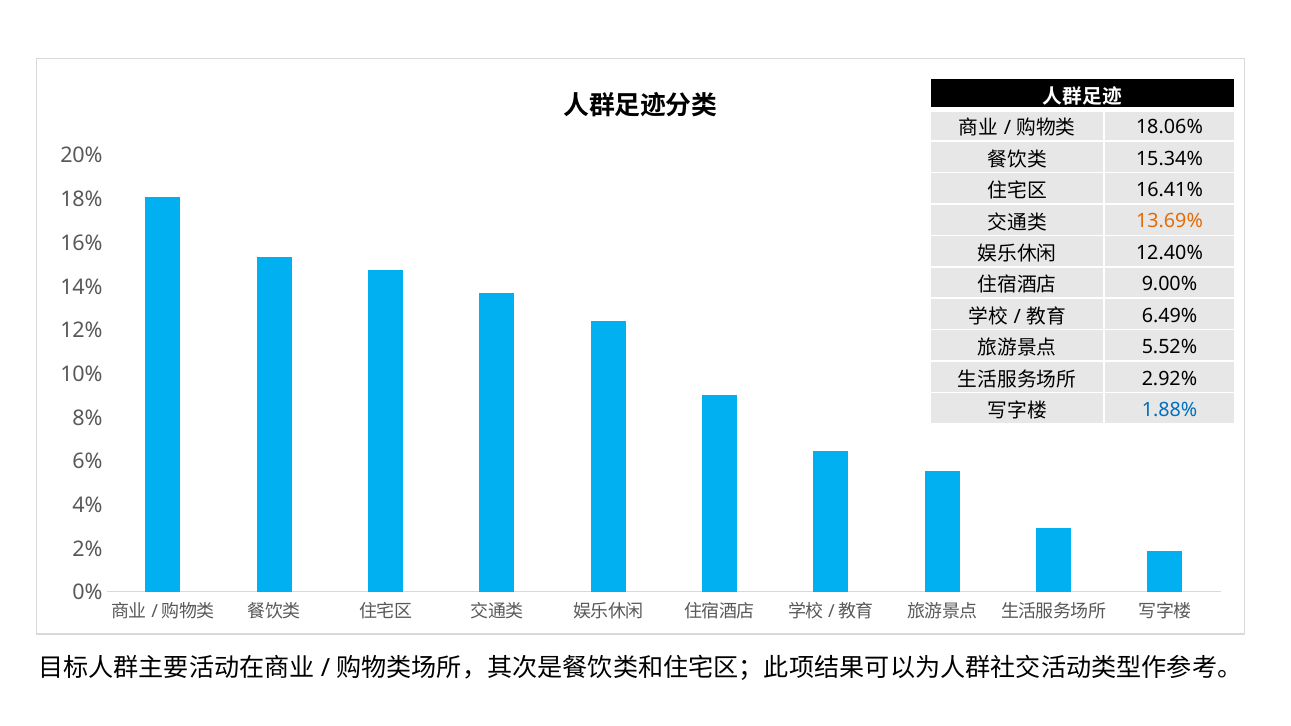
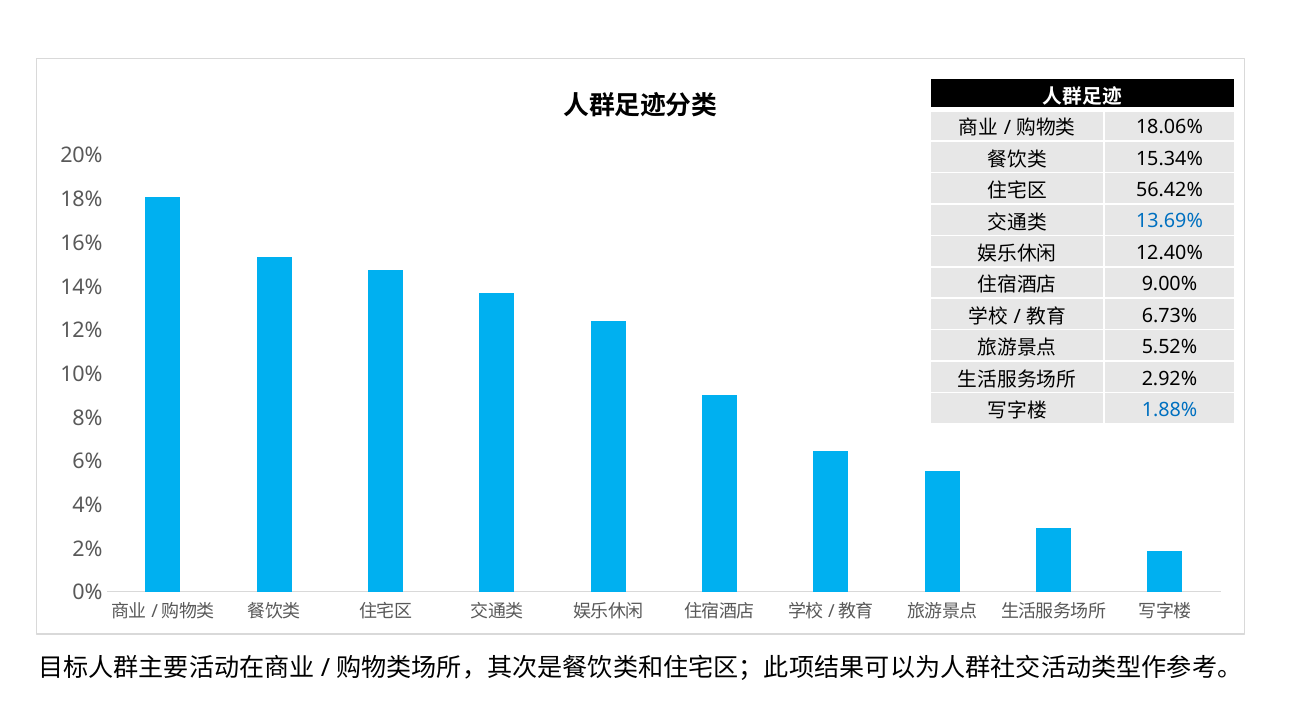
16.41%: 16.41% -> 56.42% (1169, 190)
13.69% colour: orange -> blue (1169, 222)
6.49%: 6.49% -> 6.73% (1170, 316)
